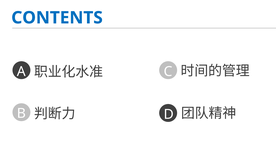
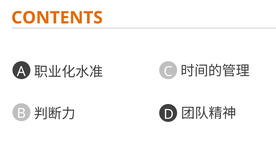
CONTENTS colour: blue -> orange (57, 18)
